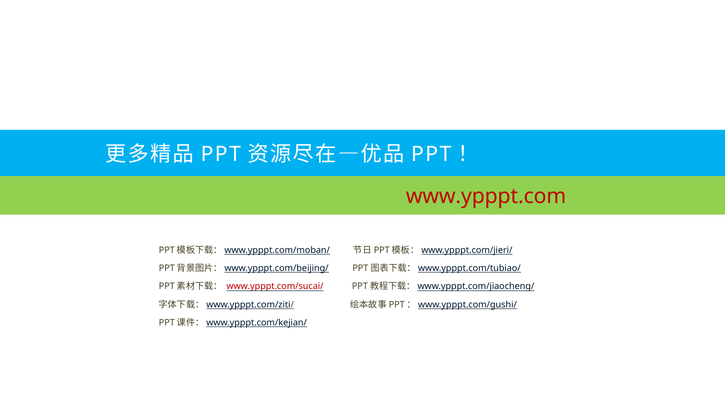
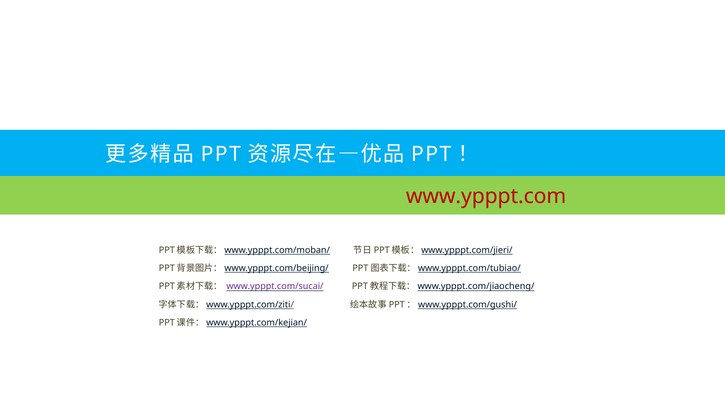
www.ypppt.com/sucai/ colour: red -> purple (275, 286)
